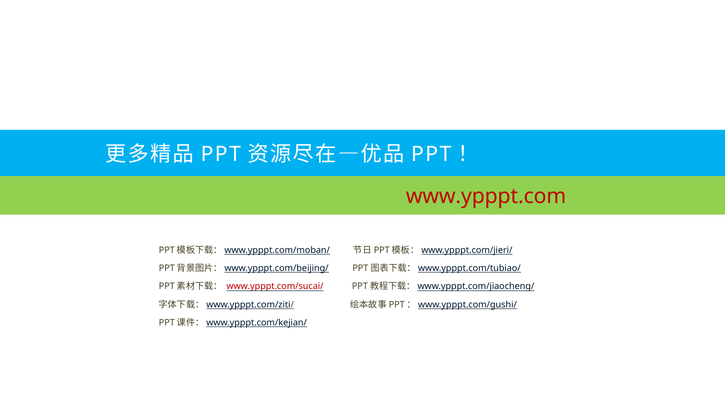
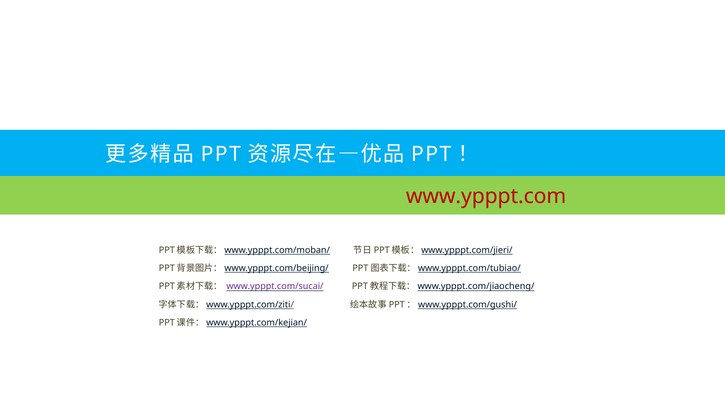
www.ypppt.com/sucai/ colour: red -> purple (275, 286)
